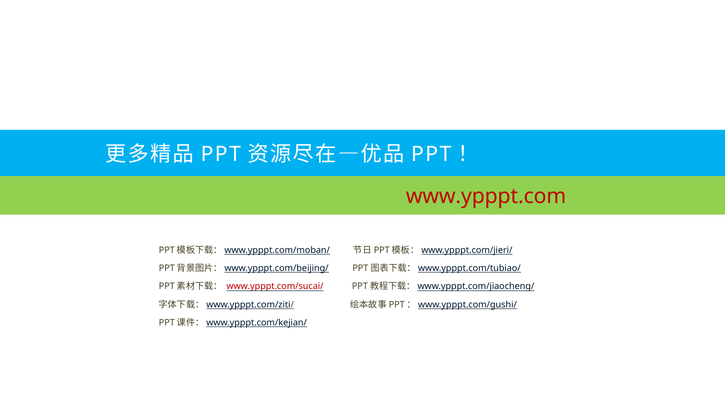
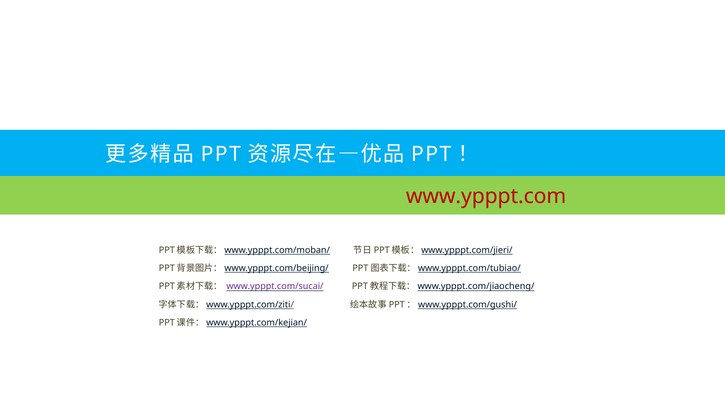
www.ypppt.com/sucai/ colour: red -> purple (275, 286)
